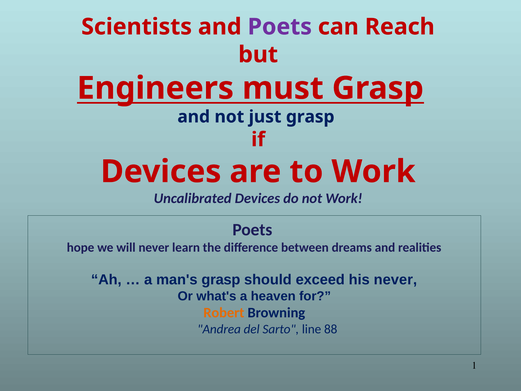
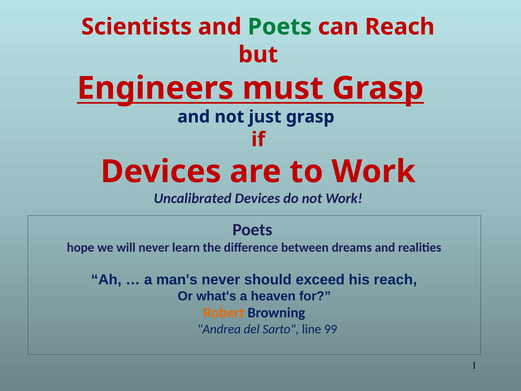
Poets colour: purple -> green (280, 27)
man's grasp: grasp -> never (221, 280)
his never: never -> reach (395, 280)
88: 88 -> 99 (331, 329)
